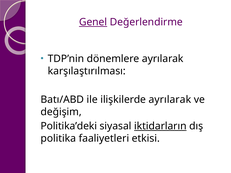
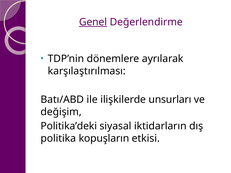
ilişkilerde ayrılarak: ayrılarak -> unsurları (170, 100)
iktidarların underline: present -> none (160, 126)
faaliyetleri: faaliyetleri -> kopuşların (104, 139)
